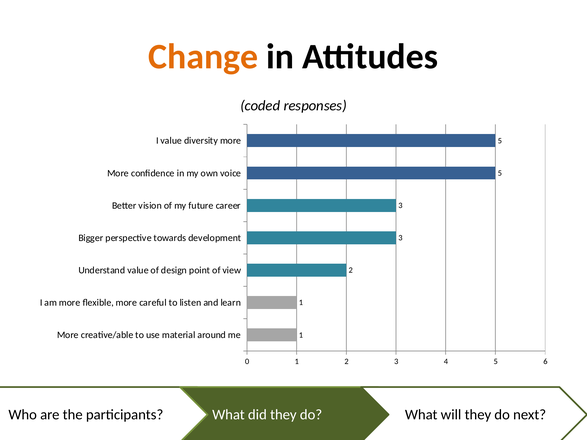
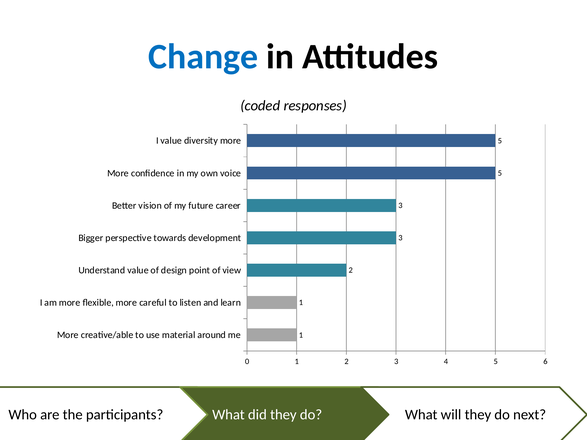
Change colour: orange -> blue (203, 57)
